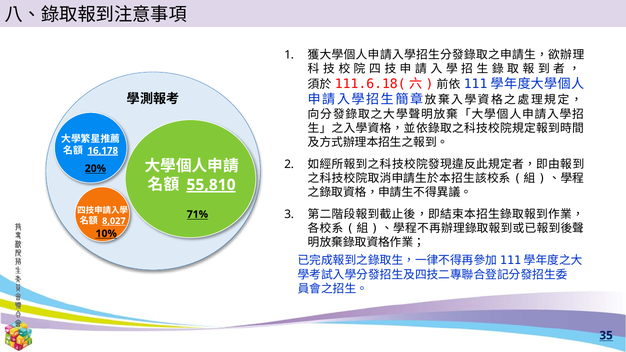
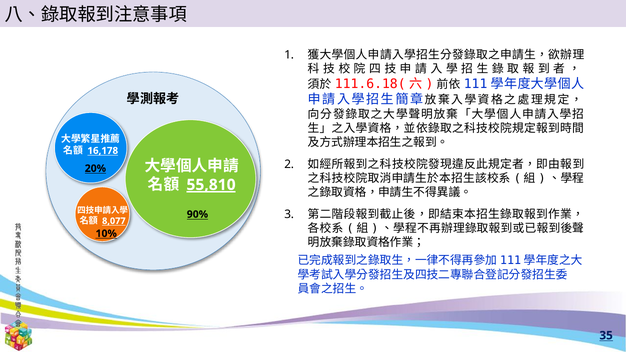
16,178 underline: present -> none (103, 151)
71%: 71% -> 90% (197, 214)
8,027: 8,027 -> 8,077 (114, 221)
